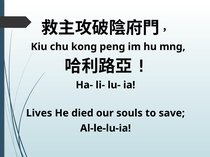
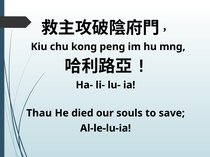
Lives: Lives -> Thau (39, 113)
